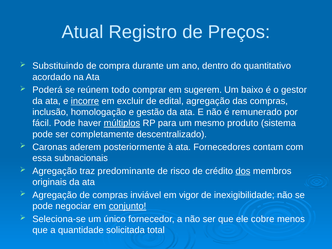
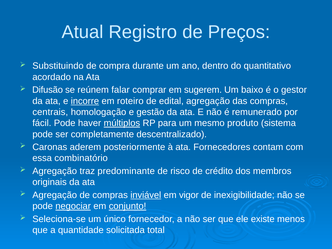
Poderá: Poderá -> Difusão (48, 90)
todo: todo -> falar (121, 90)
excluir: excluir -> roteiro (130, 101)
inclusão: inclusão -> centrais (50, 112)
subnacionais: subnacionais -> combinatório (81, 158)
dos underline: present -> none (243, 171)
inviável underline: none -> present (146, 195)
negociar underline: none -> present (73, 206)
cobre: cobre -> existe (263, 219)
